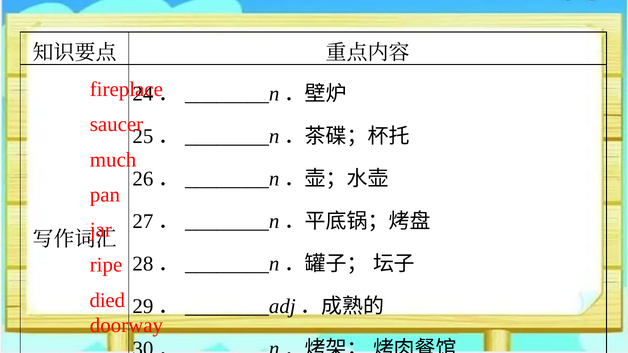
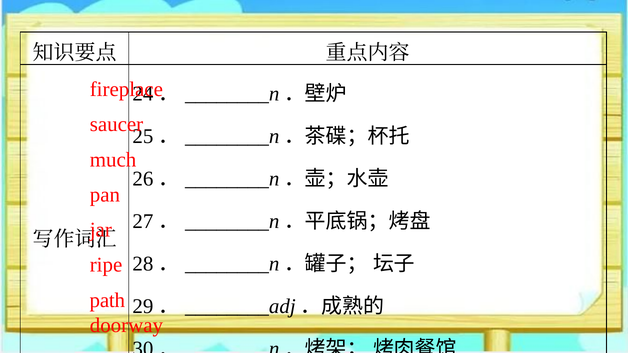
died: died -> path (107, 300)
